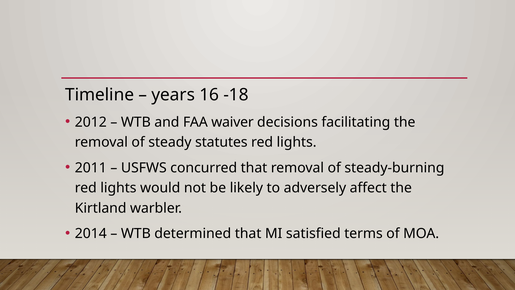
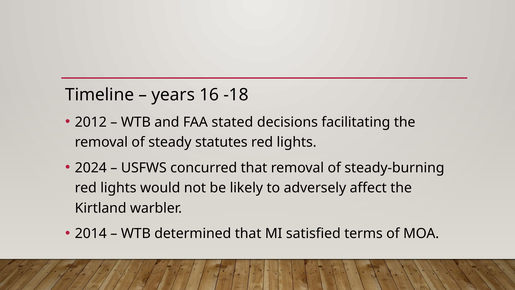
waiver: waiver -> stated (232, 122)
2011: 2011 -> 2024 (91, 168)
